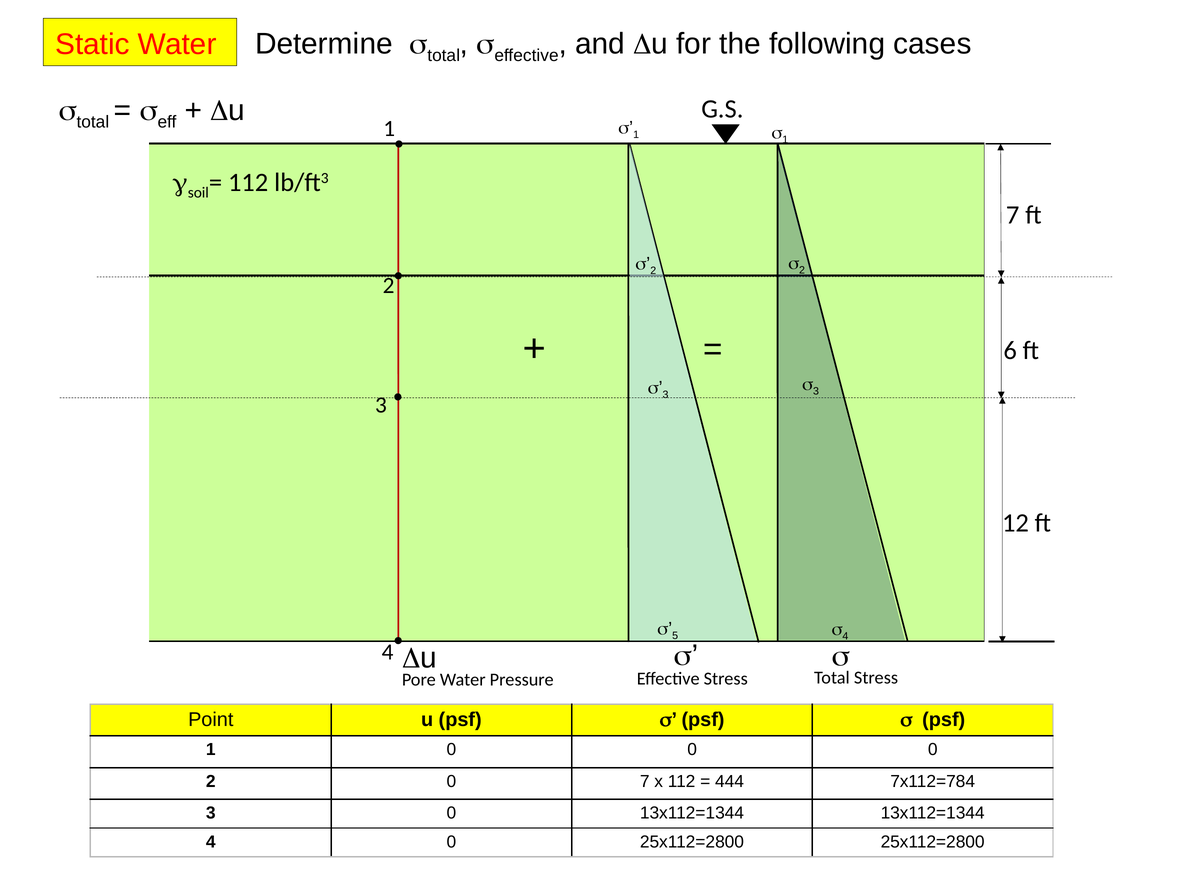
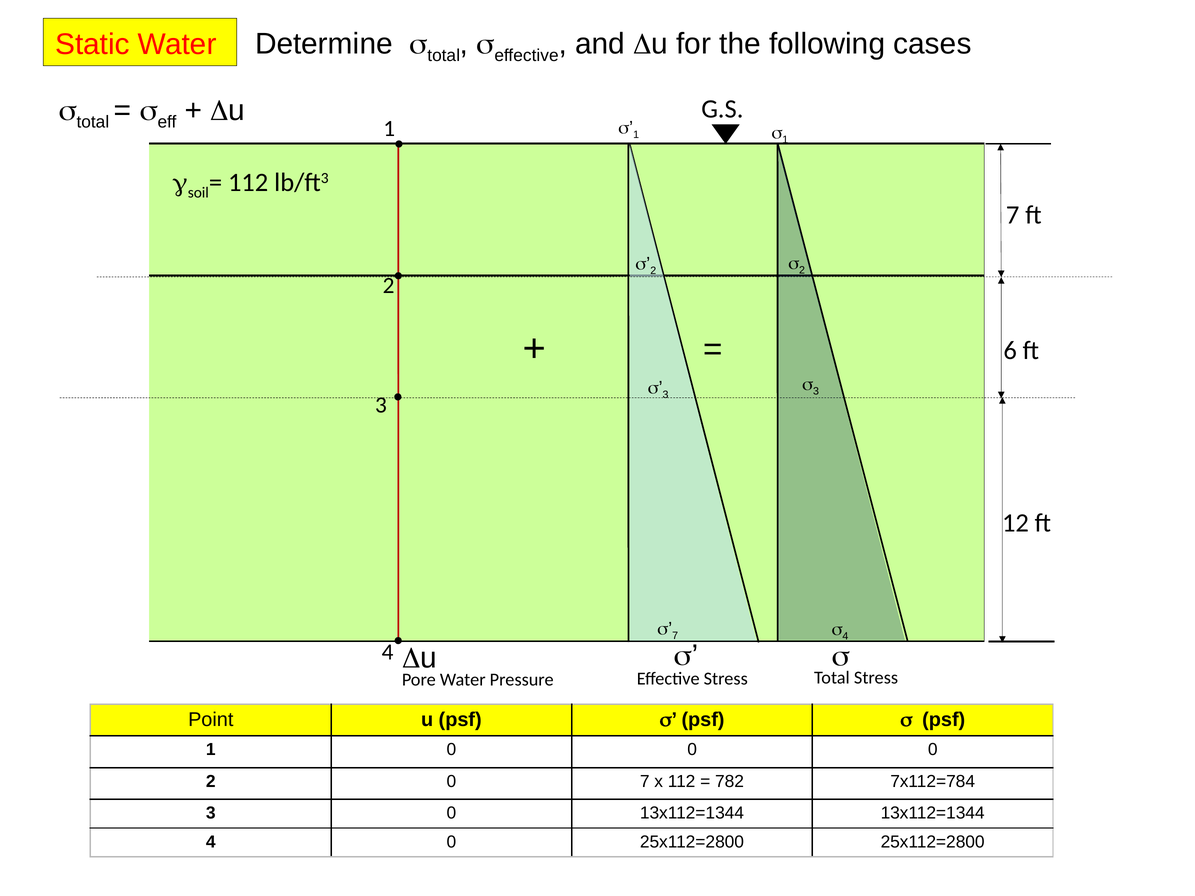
s 5: 5 -> 7 (675, 636)
444: 444 -> 782 (730, 782)
